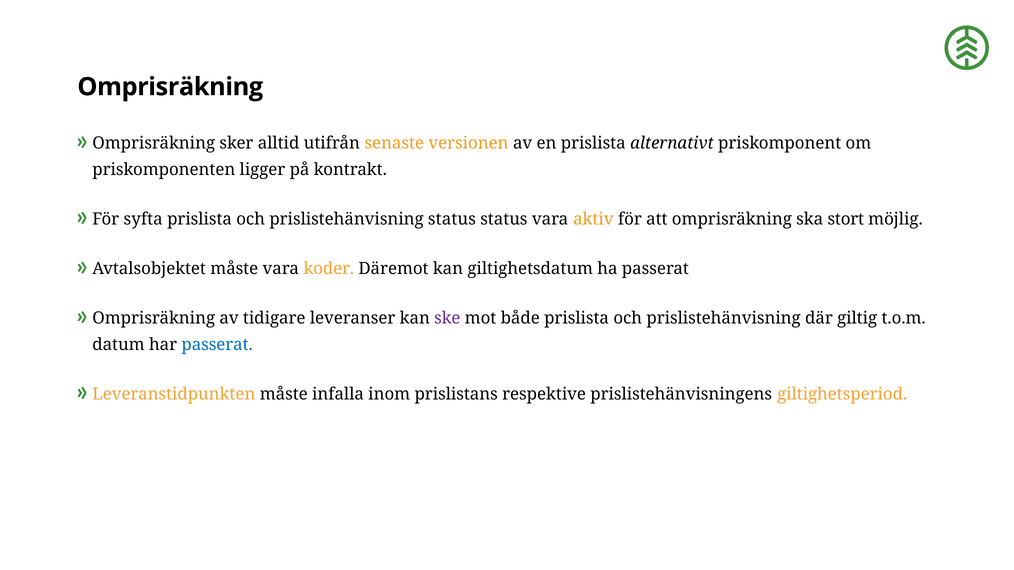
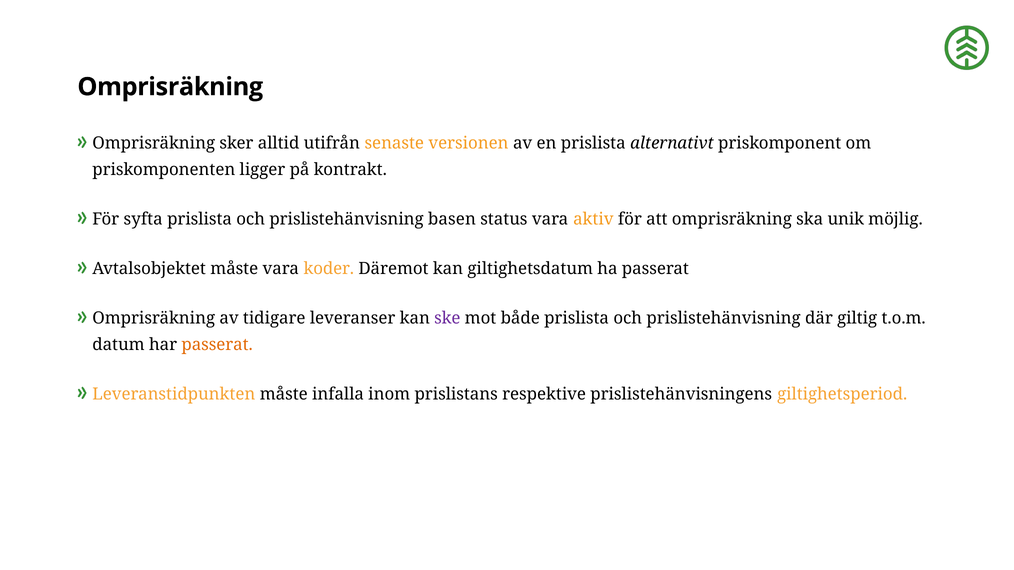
prislistehänvisning status: status -> basen (452, 219)
stort: stort -> unik (846, 219)
passerat colour: blue -> orange (217, 345)
